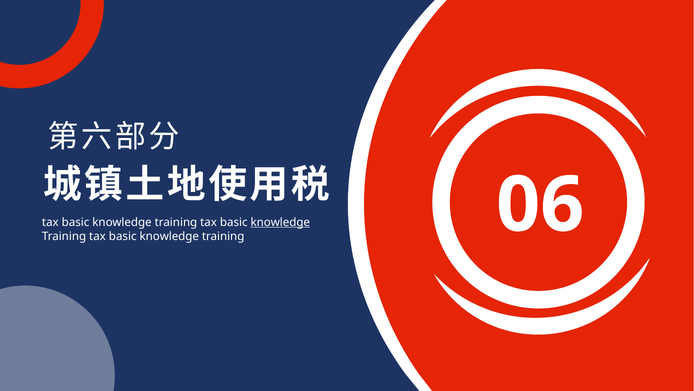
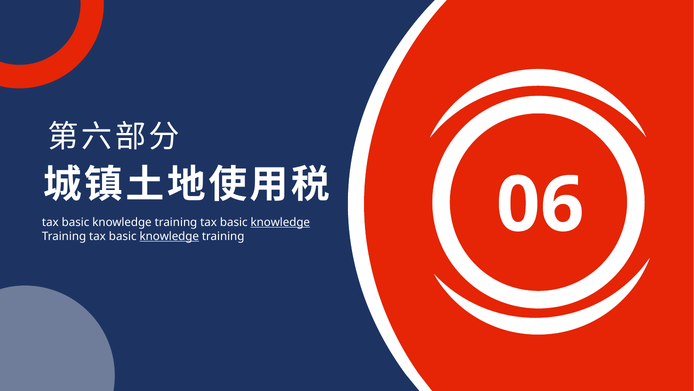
knowledge underline: none -> present (169, 236)
